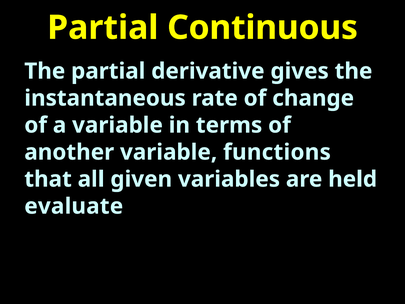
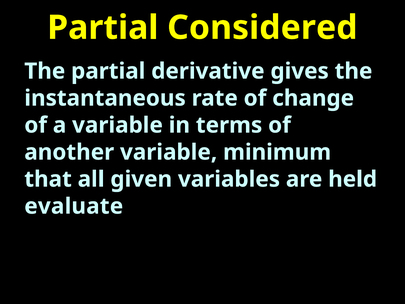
Continuous: Continuous -> Considered (262, 28)
functions: functions -> minimum (277, 152)
